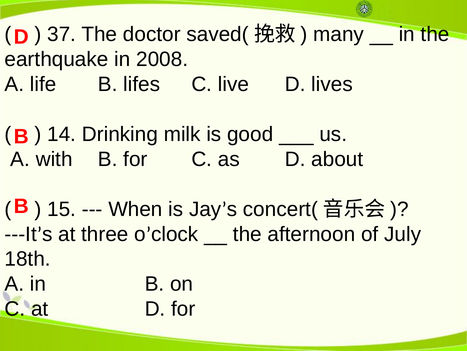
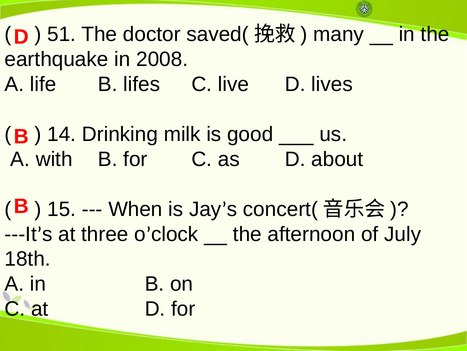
37: 37 -> 51 (62, 34)
